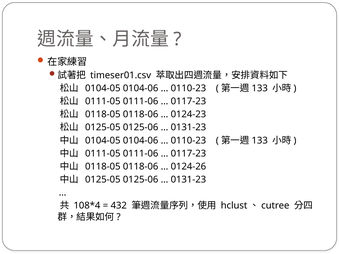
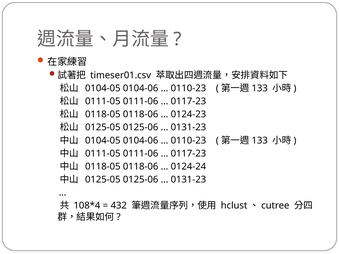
0124-26: 0124-26 -> 0124-24 (188, 167)
